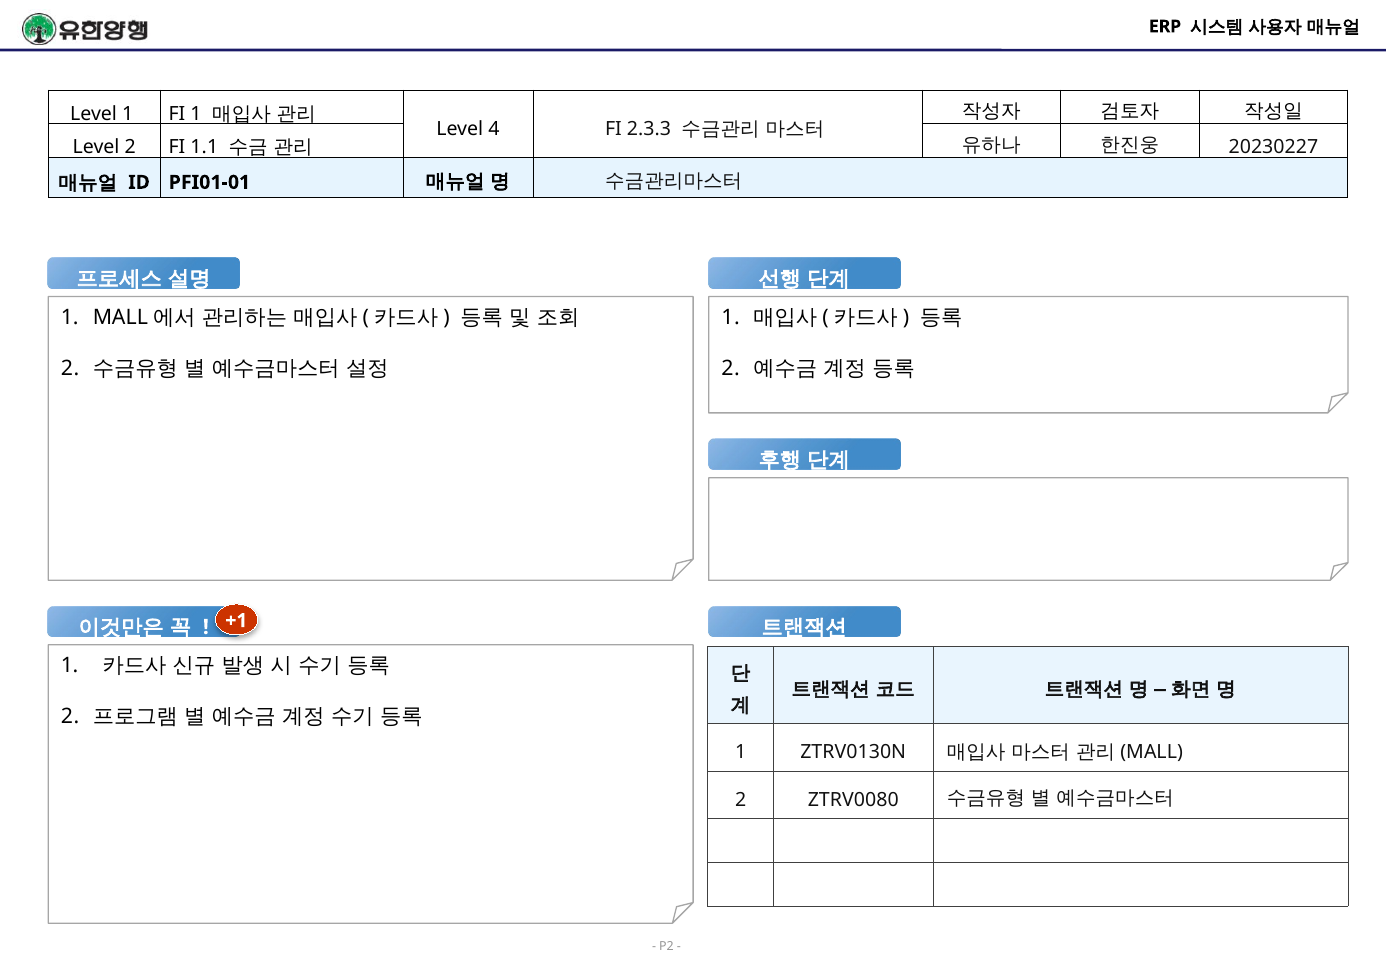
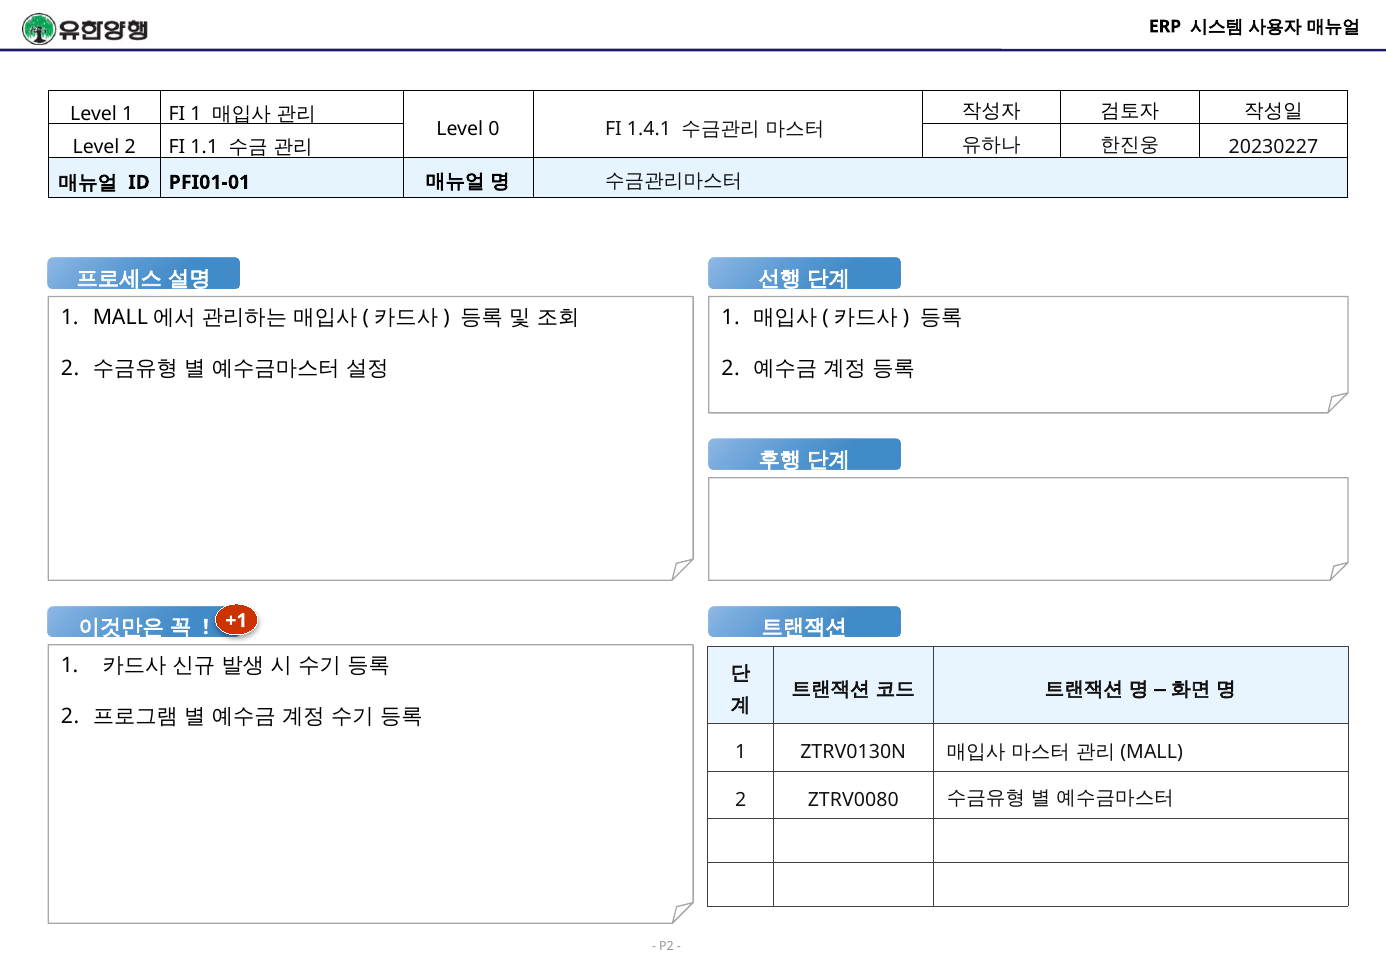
4: 4 -> 0 (494, 129)
2.3.3: 2.3.3 -> 1.4.1 (649, 129)
